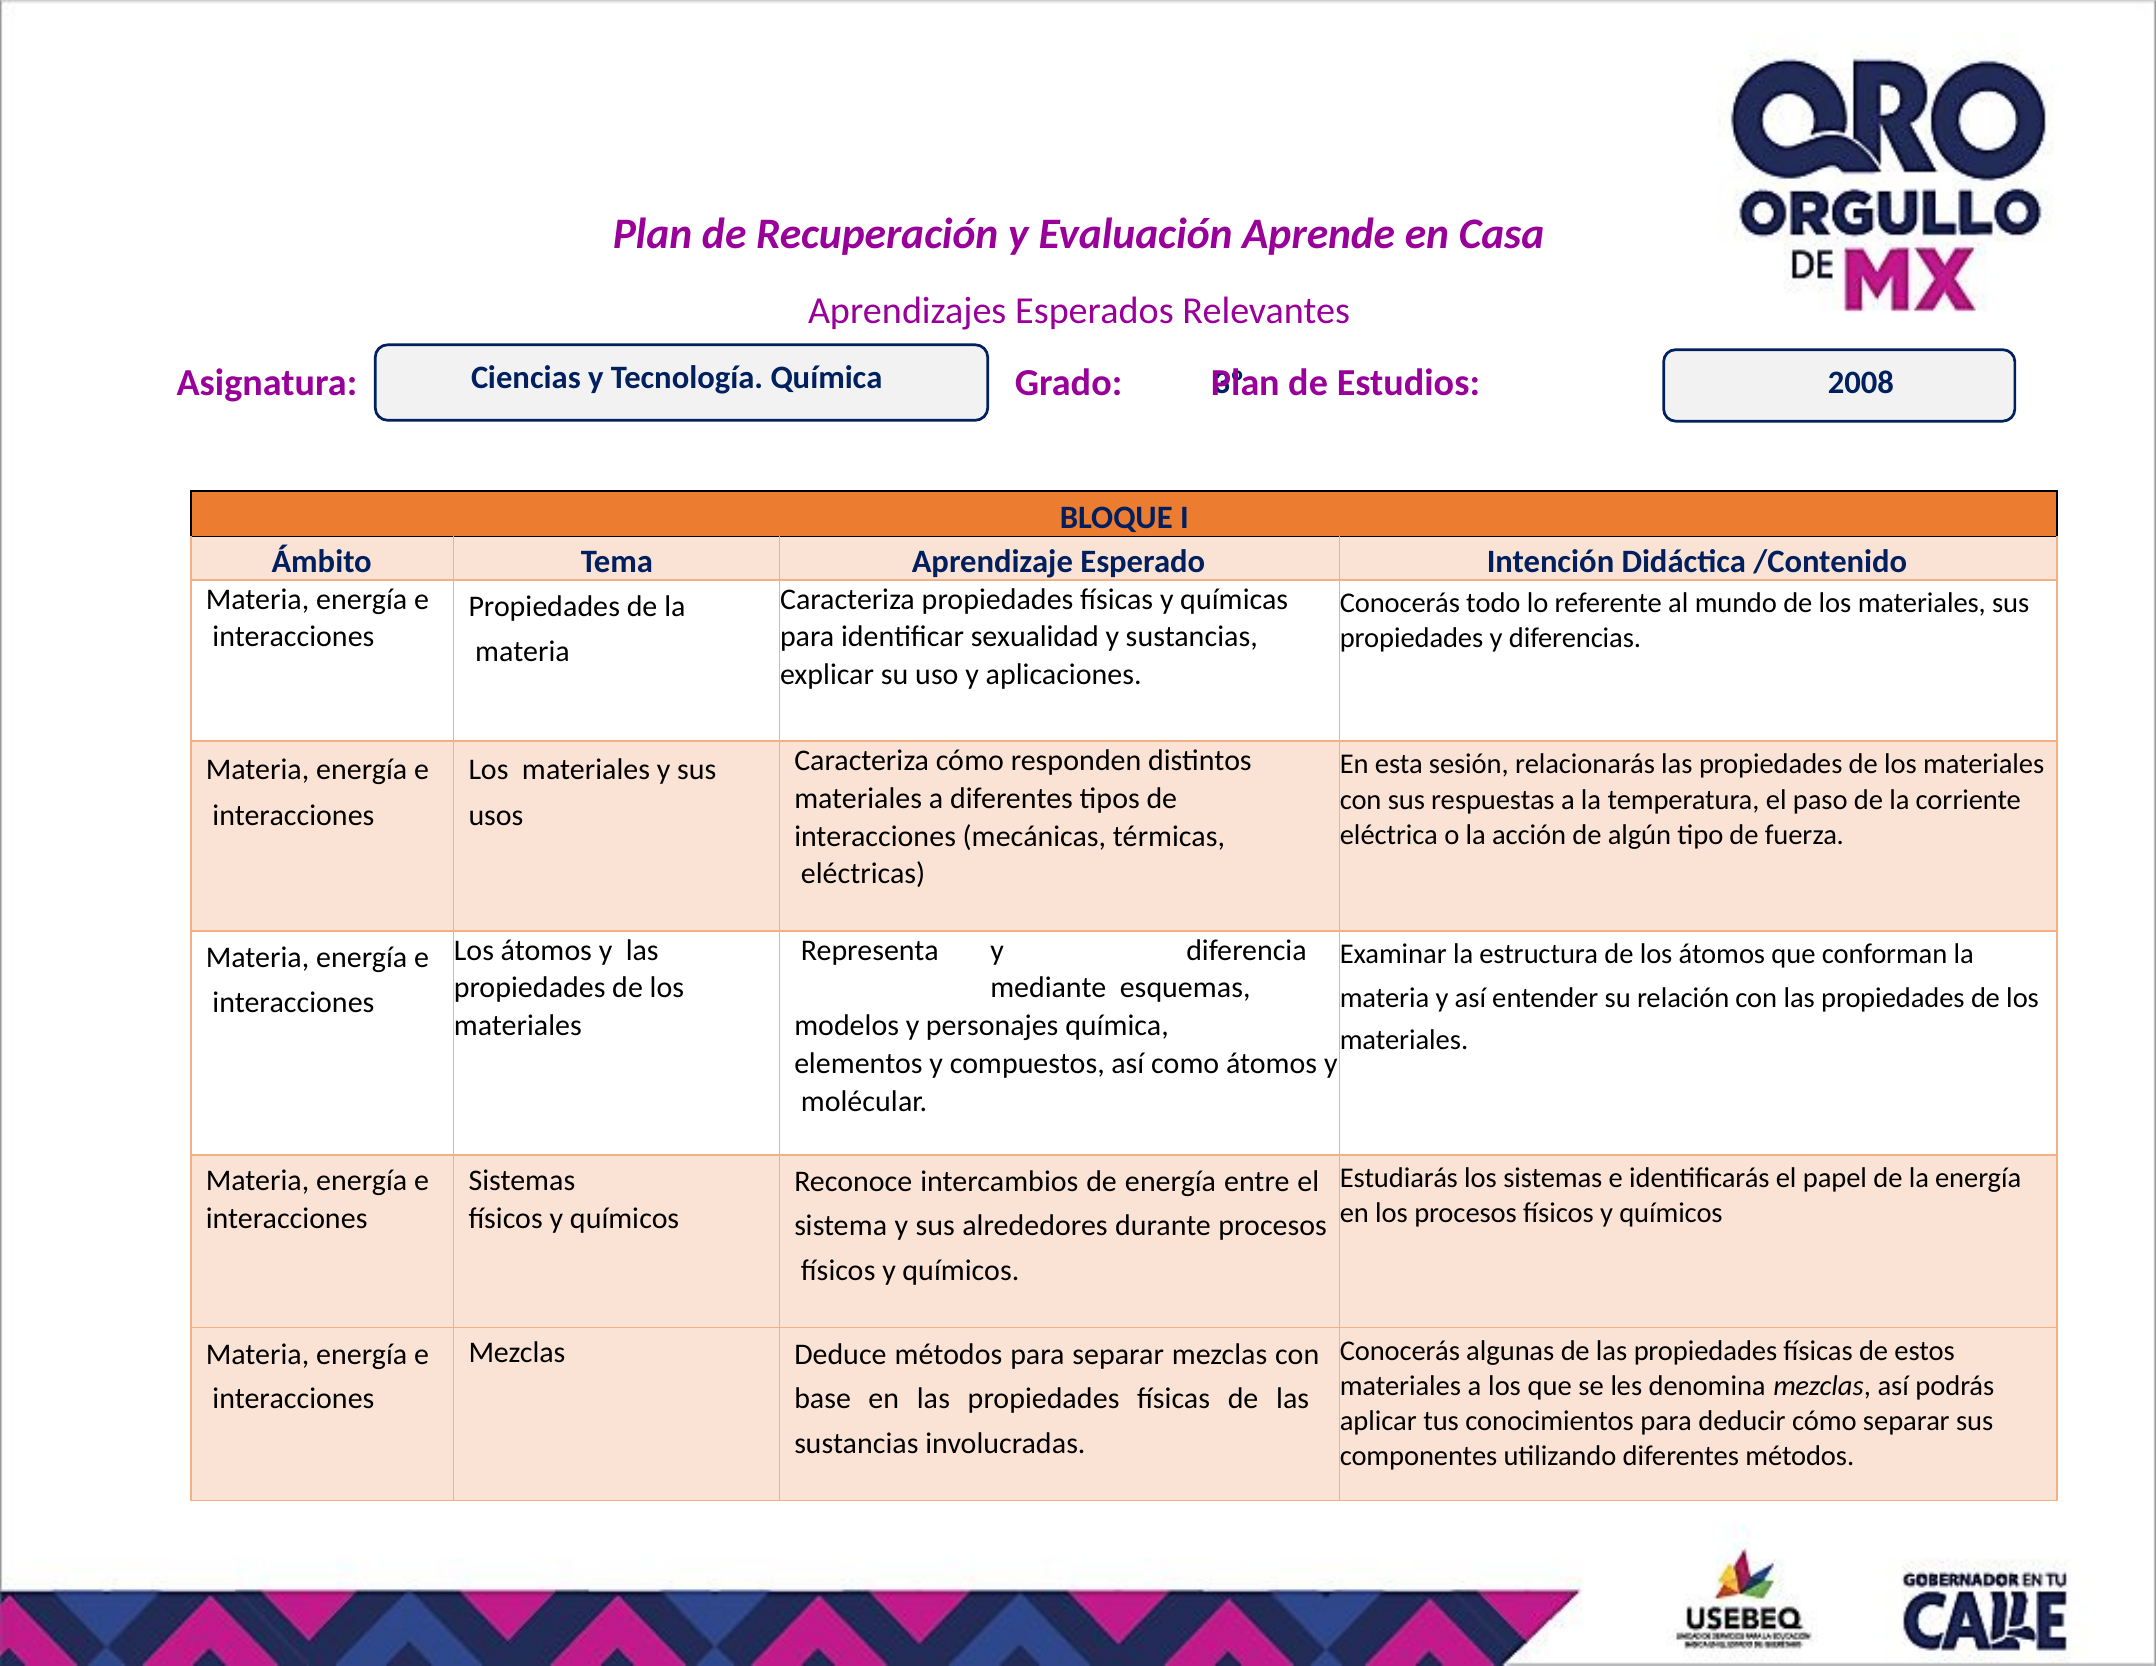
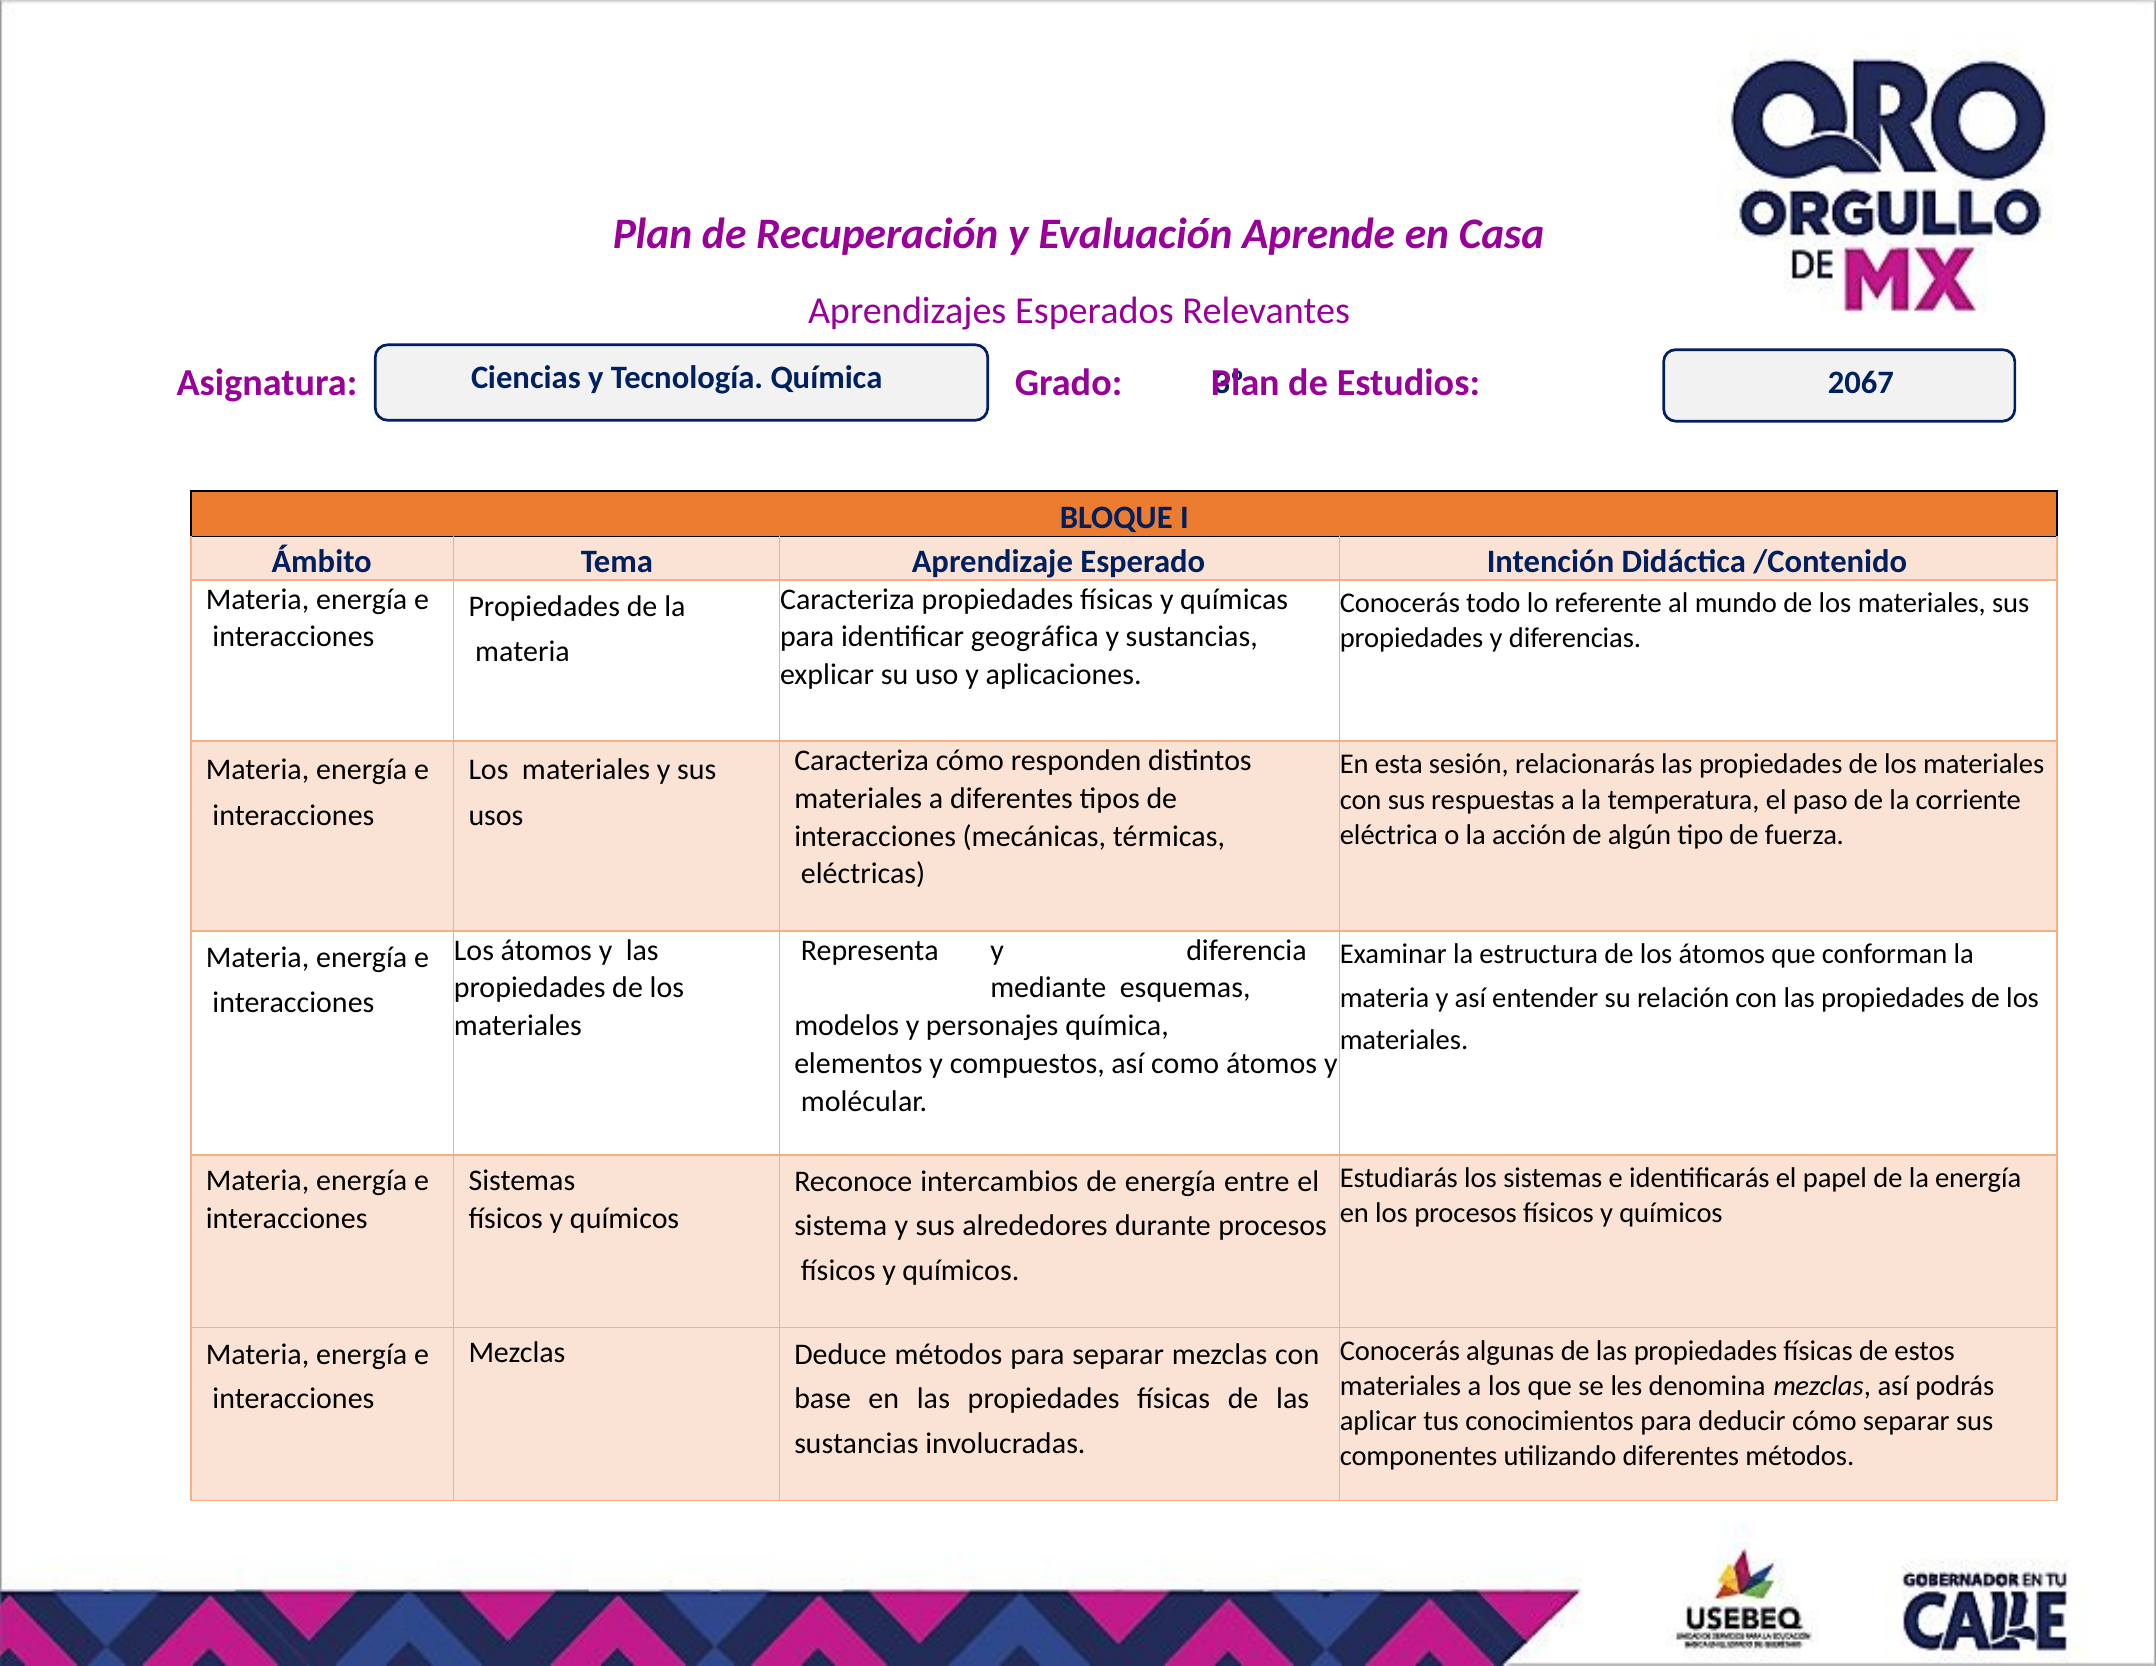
2008: 2008 -> 2067 (1861, 382)
sexualidad: sexualidad -> geográfica (1035, 637)
